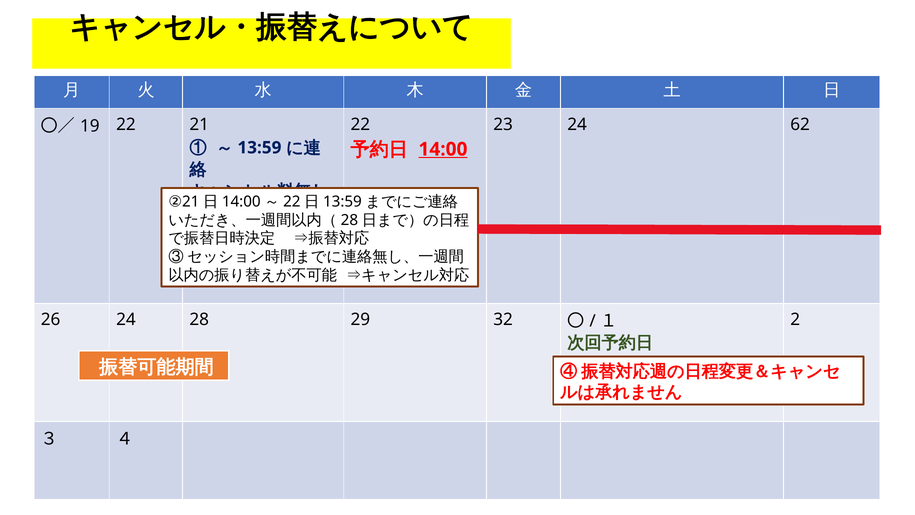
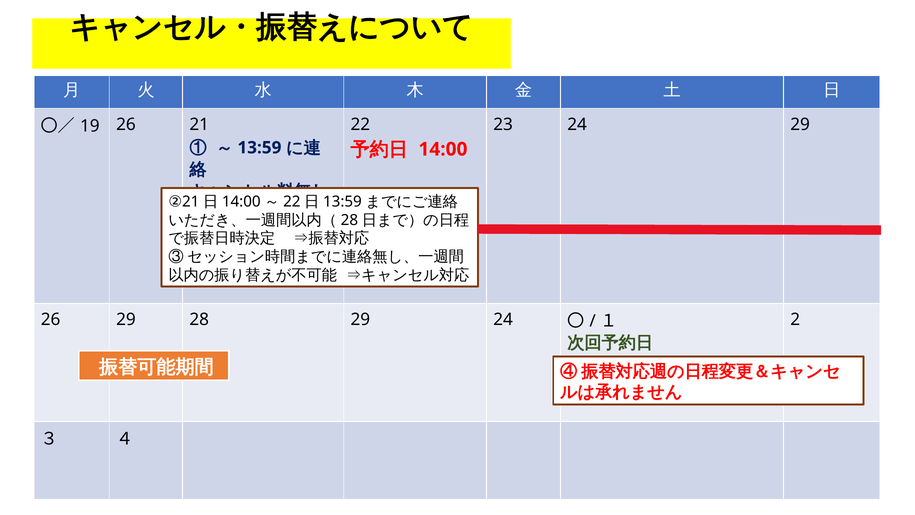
22: 22 -> 26 (126, 124)
24 62: 62 -> 29 (800, 124)
14:00 underline: present -> none (443, 149)
26 24: 24 -> 29 (126, 319)
29 32: 32 -> 24 (503, 319)
